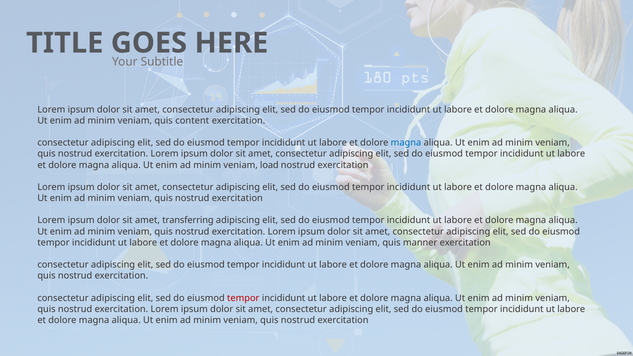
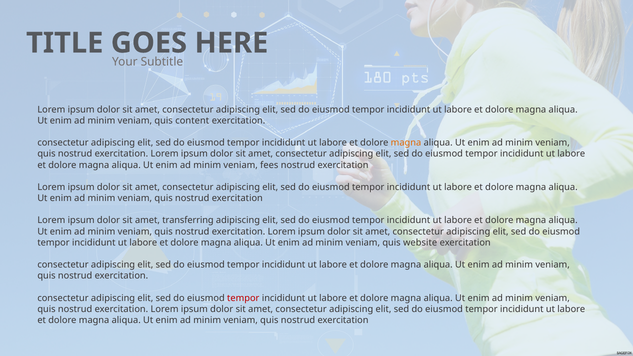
magna colour: blue -> orange (406, 143)
load: load -> fees (269, 165)
manner: manner -> website (420, 243)
